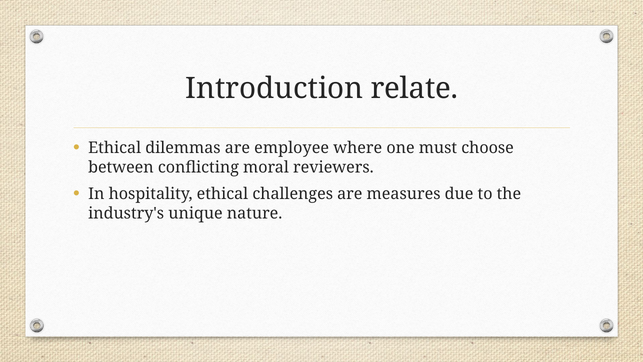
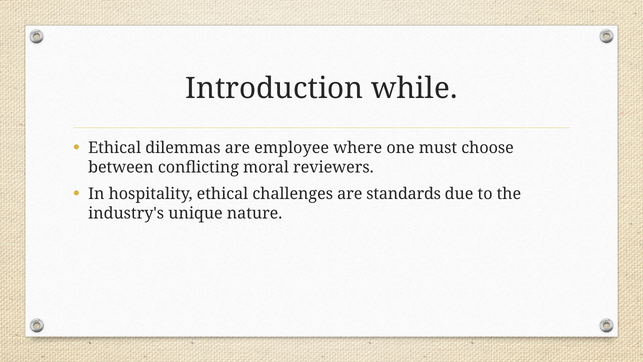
relate: relate -> while (414, 88)
measures: measures -> standards (404, 194)
